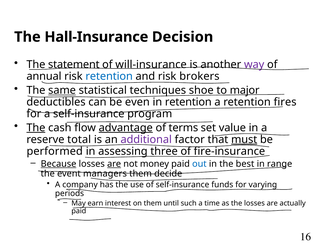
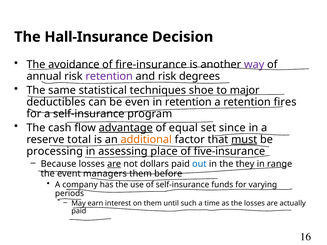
statement: statement -> avoidance (74, 65)
will-insurance: will-insurance -> fire-insurance (151, 65)
retention colour: blue -> purple (109, 76)
brokers: brokers -> degrees (200, 76)
same underline: present -> none (62, 90)
The underline: present -> none (36, 128)
terms: terms -> equal (183, 128)
value: value -> since (232, 128)
additional colour: purple -> orange (146, 140)
performed: performed -> processing (55, 151)
three: three -> place (164, 151)
fire-insurance: fire-insurance -> five-insurance (229, 151)
Because underline: present -> none (59, 164)
money: money -> dollars (154, 164)
best: best -> they (245, 164)
decide: decide -> before (168, 174)
